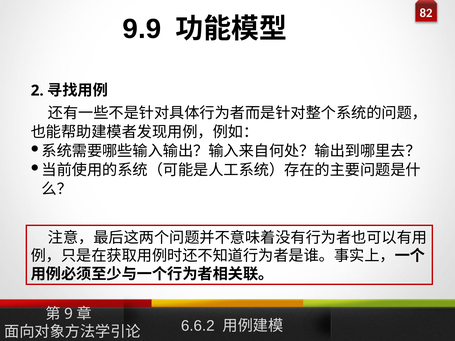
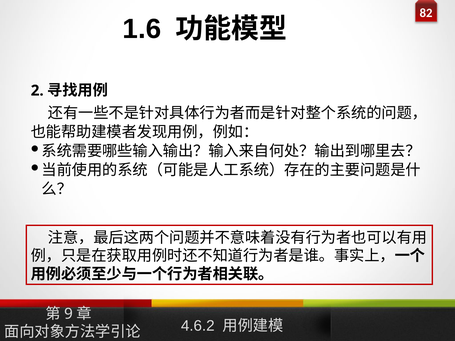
9.9: 9.9 -> 1.6 (142, 29)
6.6.2: 6.6.2 -> 4.6.2 (198, 326)
